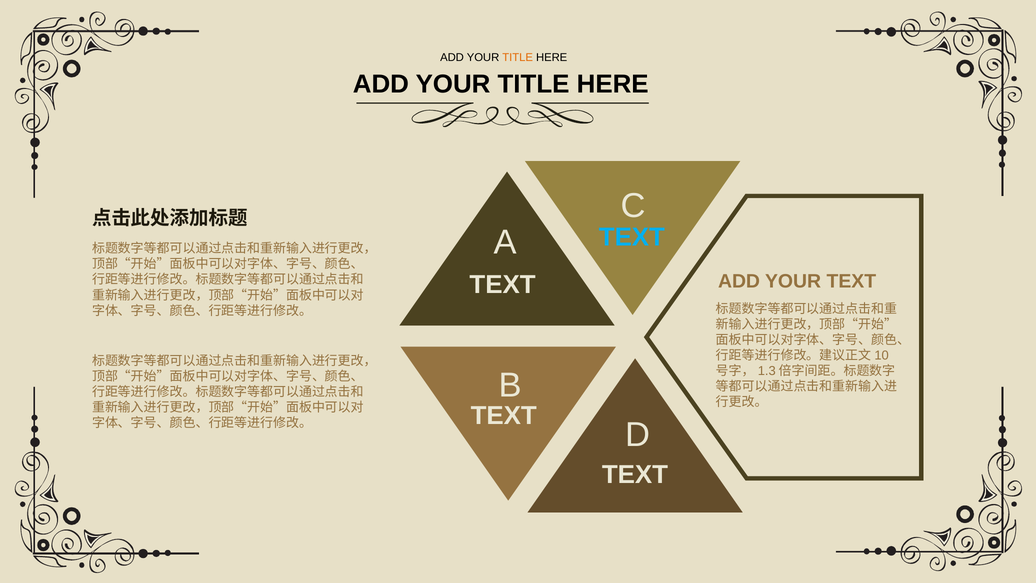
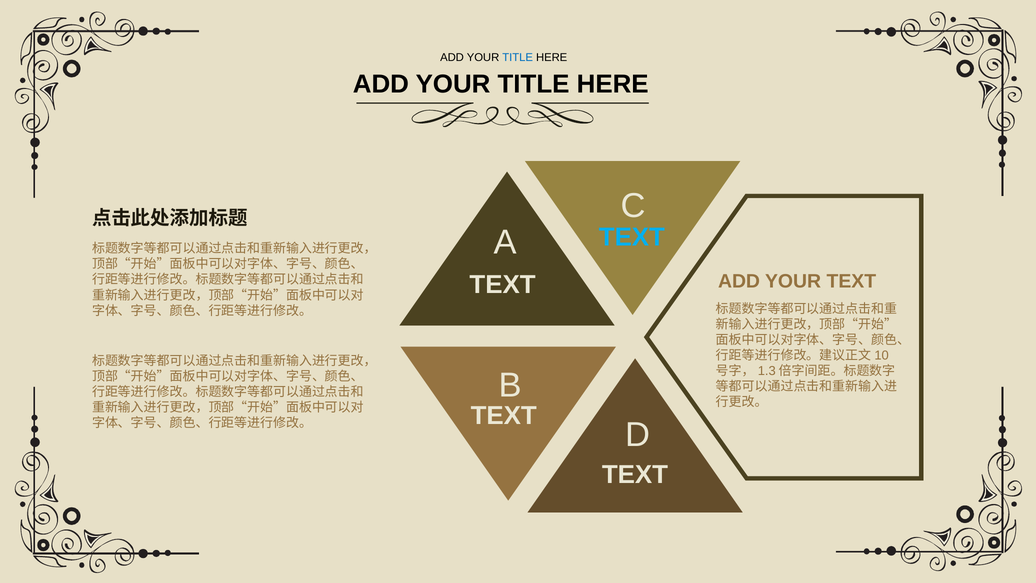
TITLE colour: orange -> blue (518, 57)
